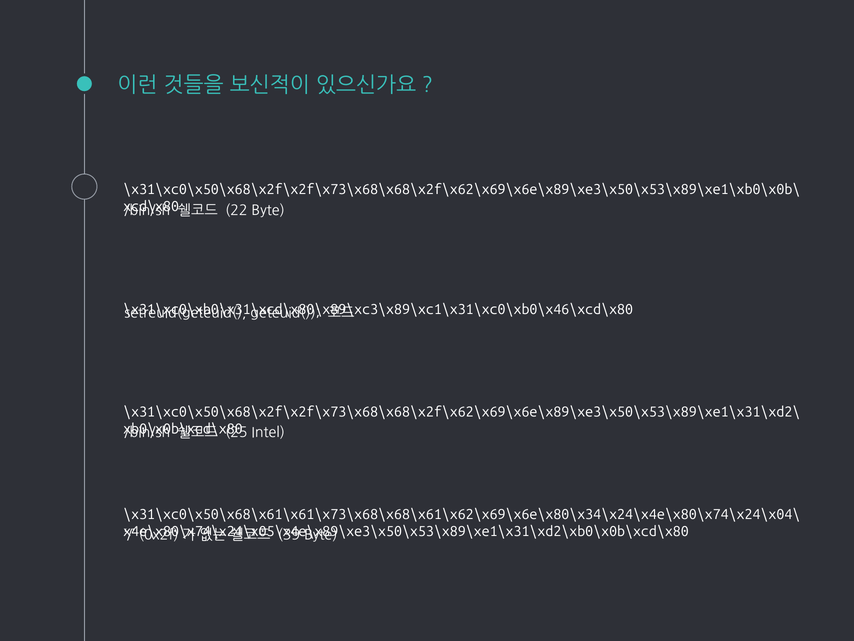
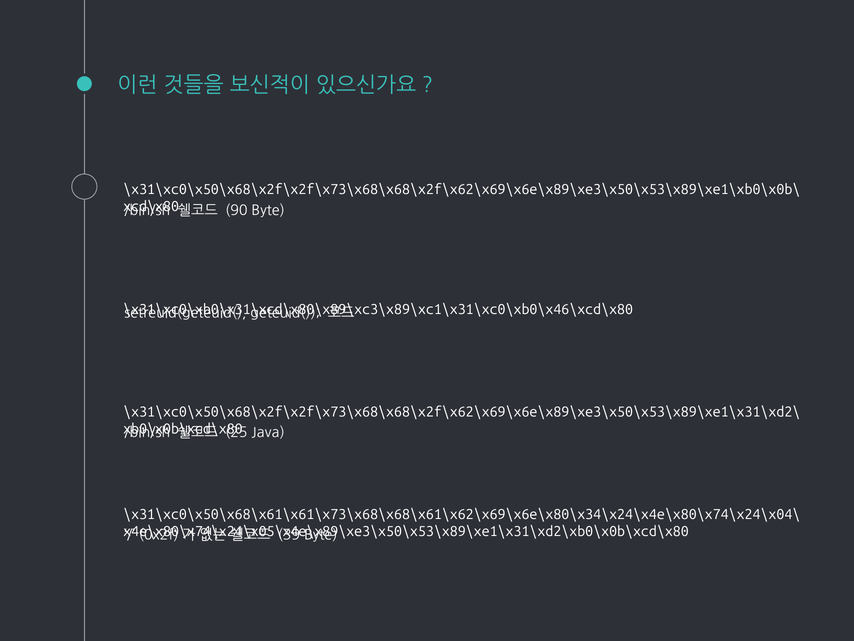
22: 22 -> 90 (236, 210)
Intel: Intel -> Java (268, 432)
